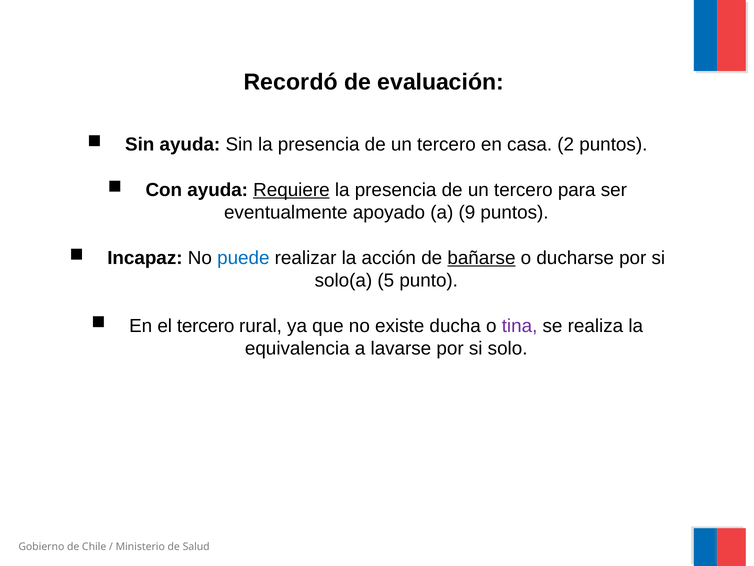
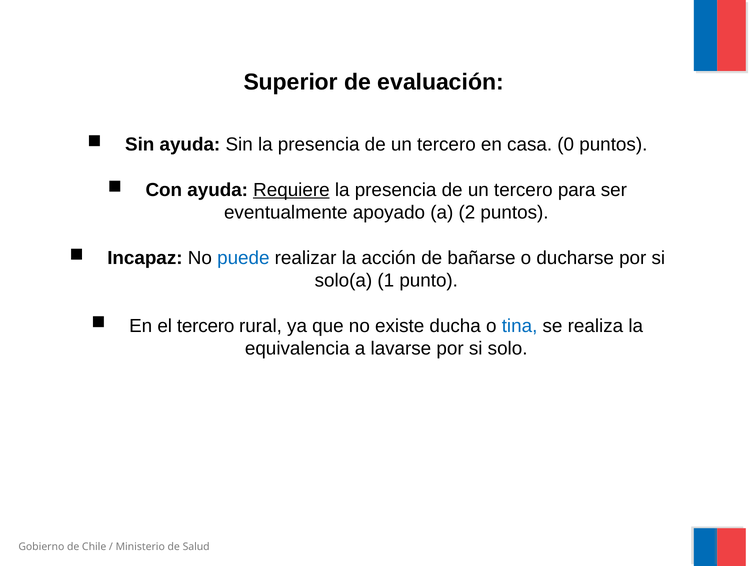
Recordó: Recordó -> Superior (291, 82)
2: 2 -> 0 (566, 145)
9: 9 -> 2 (467, 212)
bañarse underline: present -> none (481, 258)
5: 5 -> 1 (386, 280)
tina colour: purple -> blue (520, 326)
